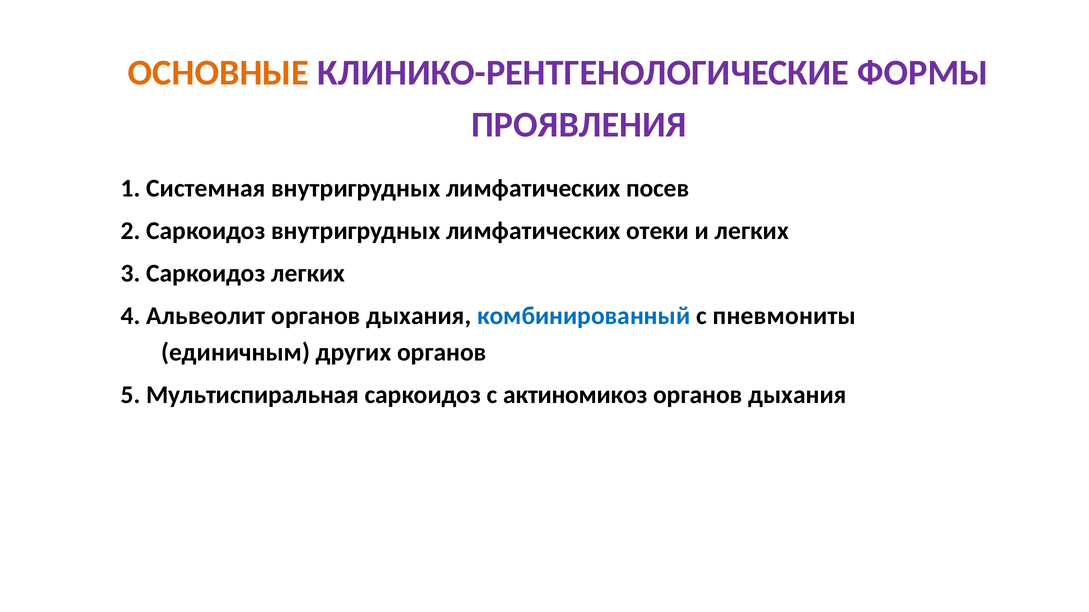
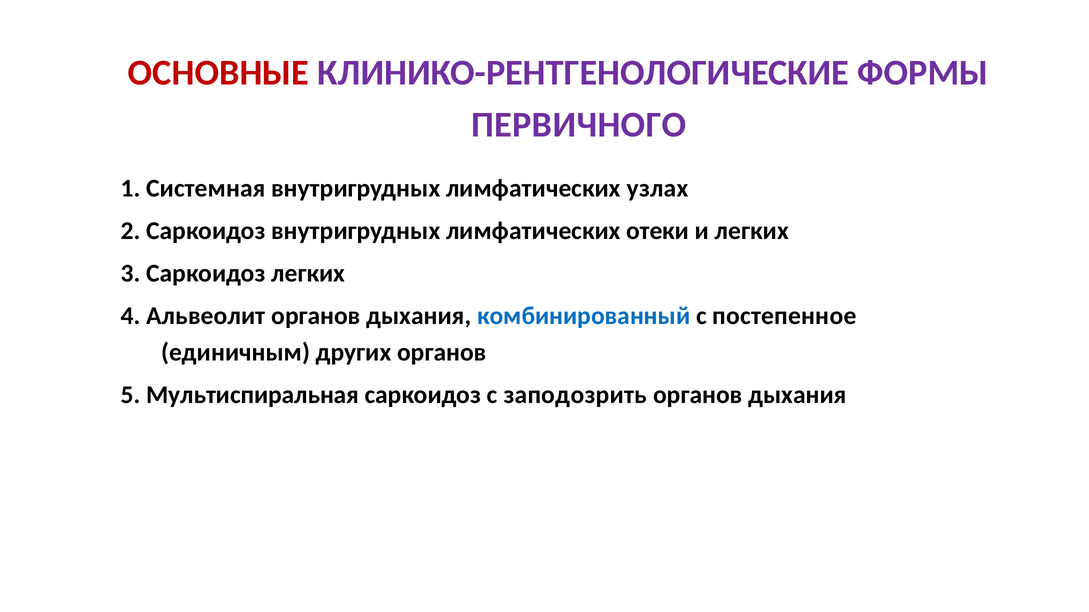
ОСНОВНЫЕ colour: orange -> red (218, 73)
ПРОЯВЛЕНИЯ: ПРОЯВЛЕНИЯ -> ПЕРВИЧНОГО (579, 125)
посев: посев -> узлах (658, 189)
пневмониты: пневмониты -> постепенное (784, 316)
актиномикоз: актиномикоз -> заподозрить (575, 395)
